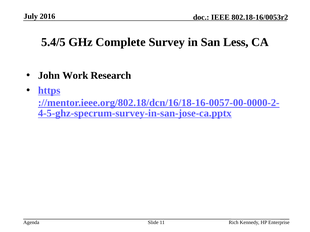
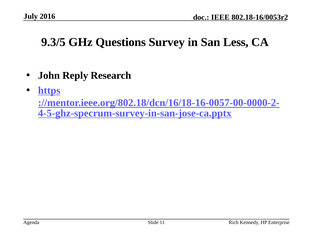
5.4/5: 5.4/5 -> 9.3/5 (53, 42)
Complete: Complete -> Questions (121, 42)
Work: Work -> Reply (75, 76)
